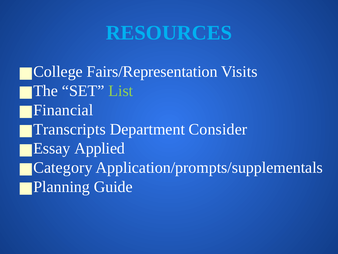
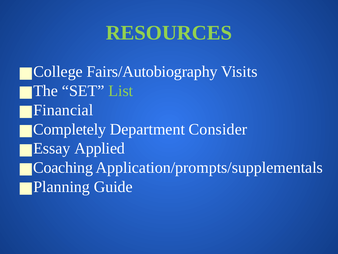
RESOURCES colour: light blue -> light green (169, 33)
Fairs/Representation: Fairs/Representation -> Fairs/Autobiography (152, 72)
Transcripts: Transcripts -> Completely (70, 129)
Category: Category -> Coaching (63, 167)
